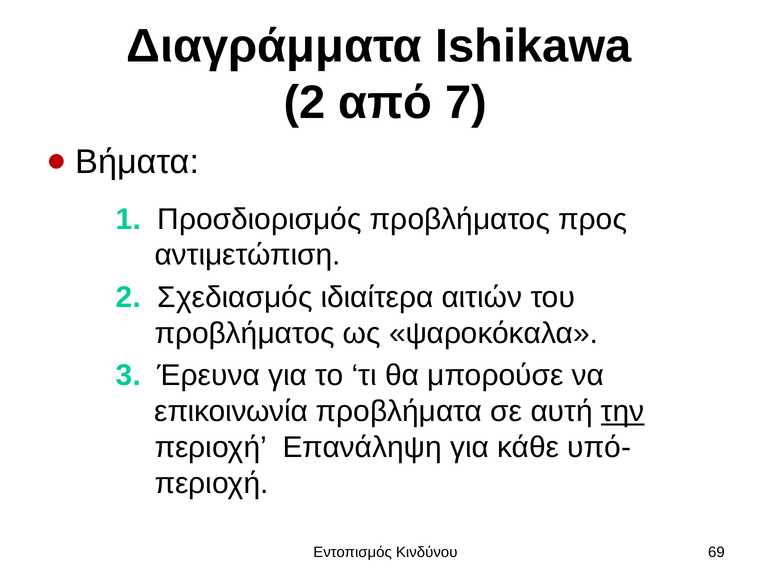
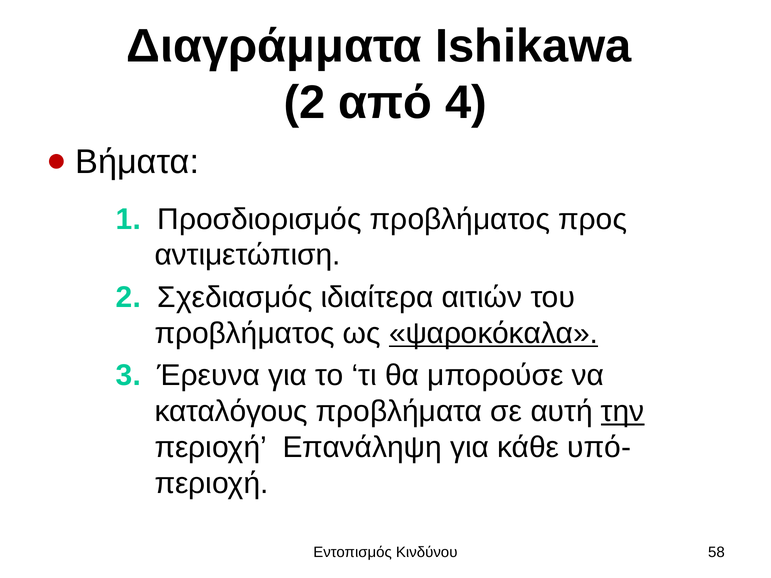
7: 7 -> 4 (466, 103)
ψαροκόκαλα underline: none -> present (494, 333)
επικοινωνία: επικοινωνία -> καταλόγους (231, 412)
69: 69 -> 58 (716, 552)
